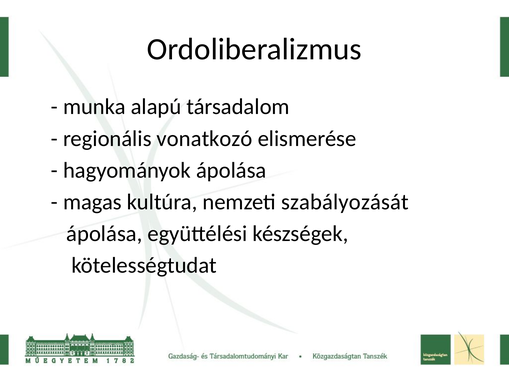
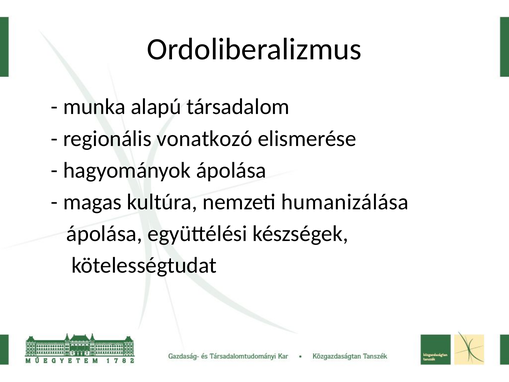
szabályozását: szabályozását -> humanizálása (345, 202)
